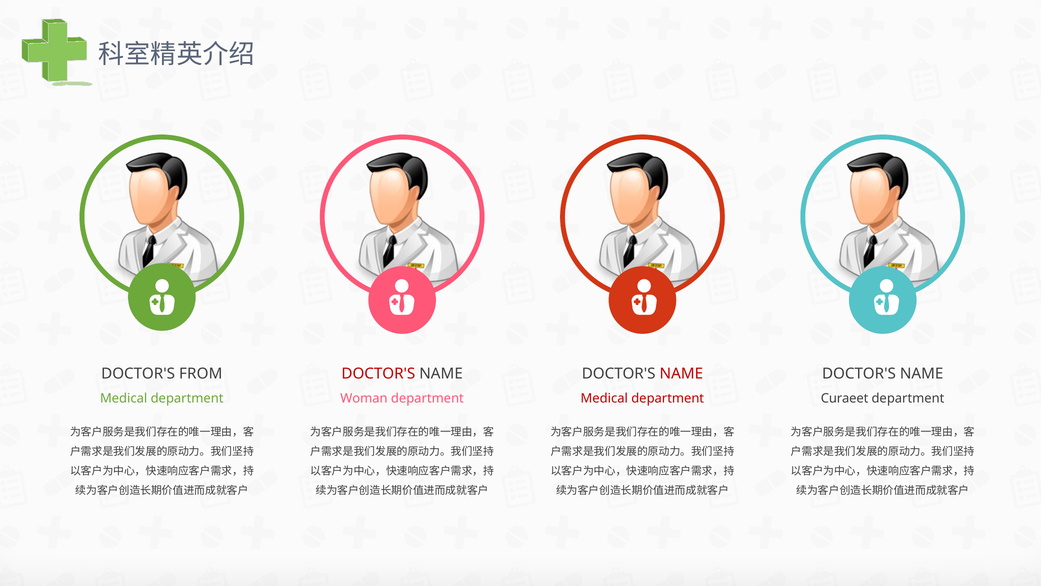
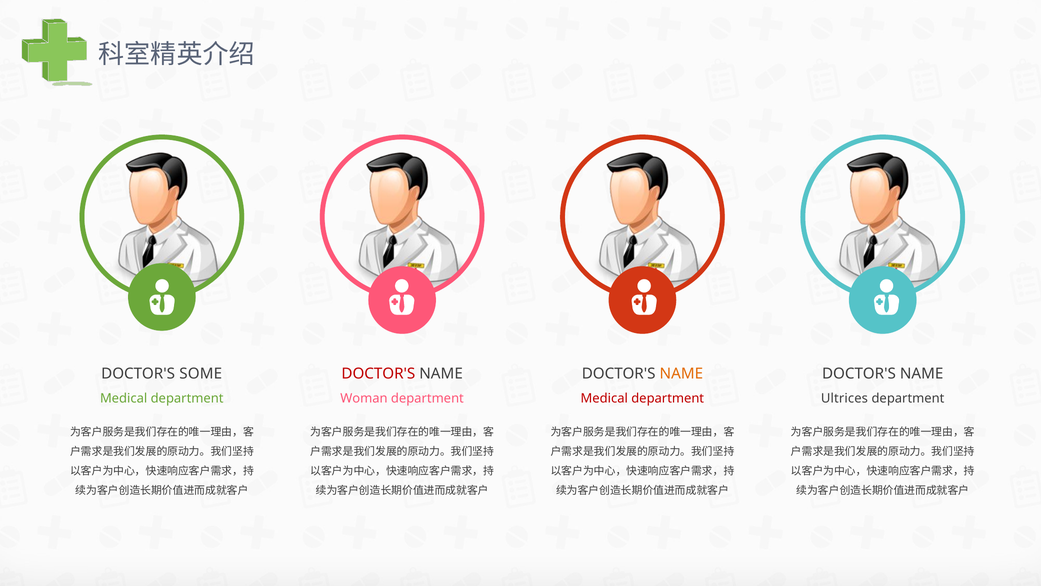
FROM: FROM -> SOME (201, 373)
NAME colour: red -> orange (681, 373)
Curaeet: Curaeet -> Ultrices (844, 398)
